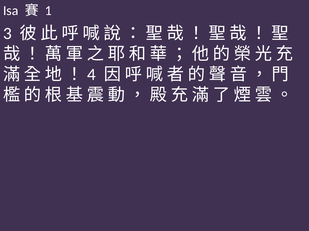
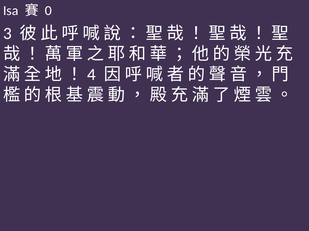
1: 1 -> 0 (48, 11)
